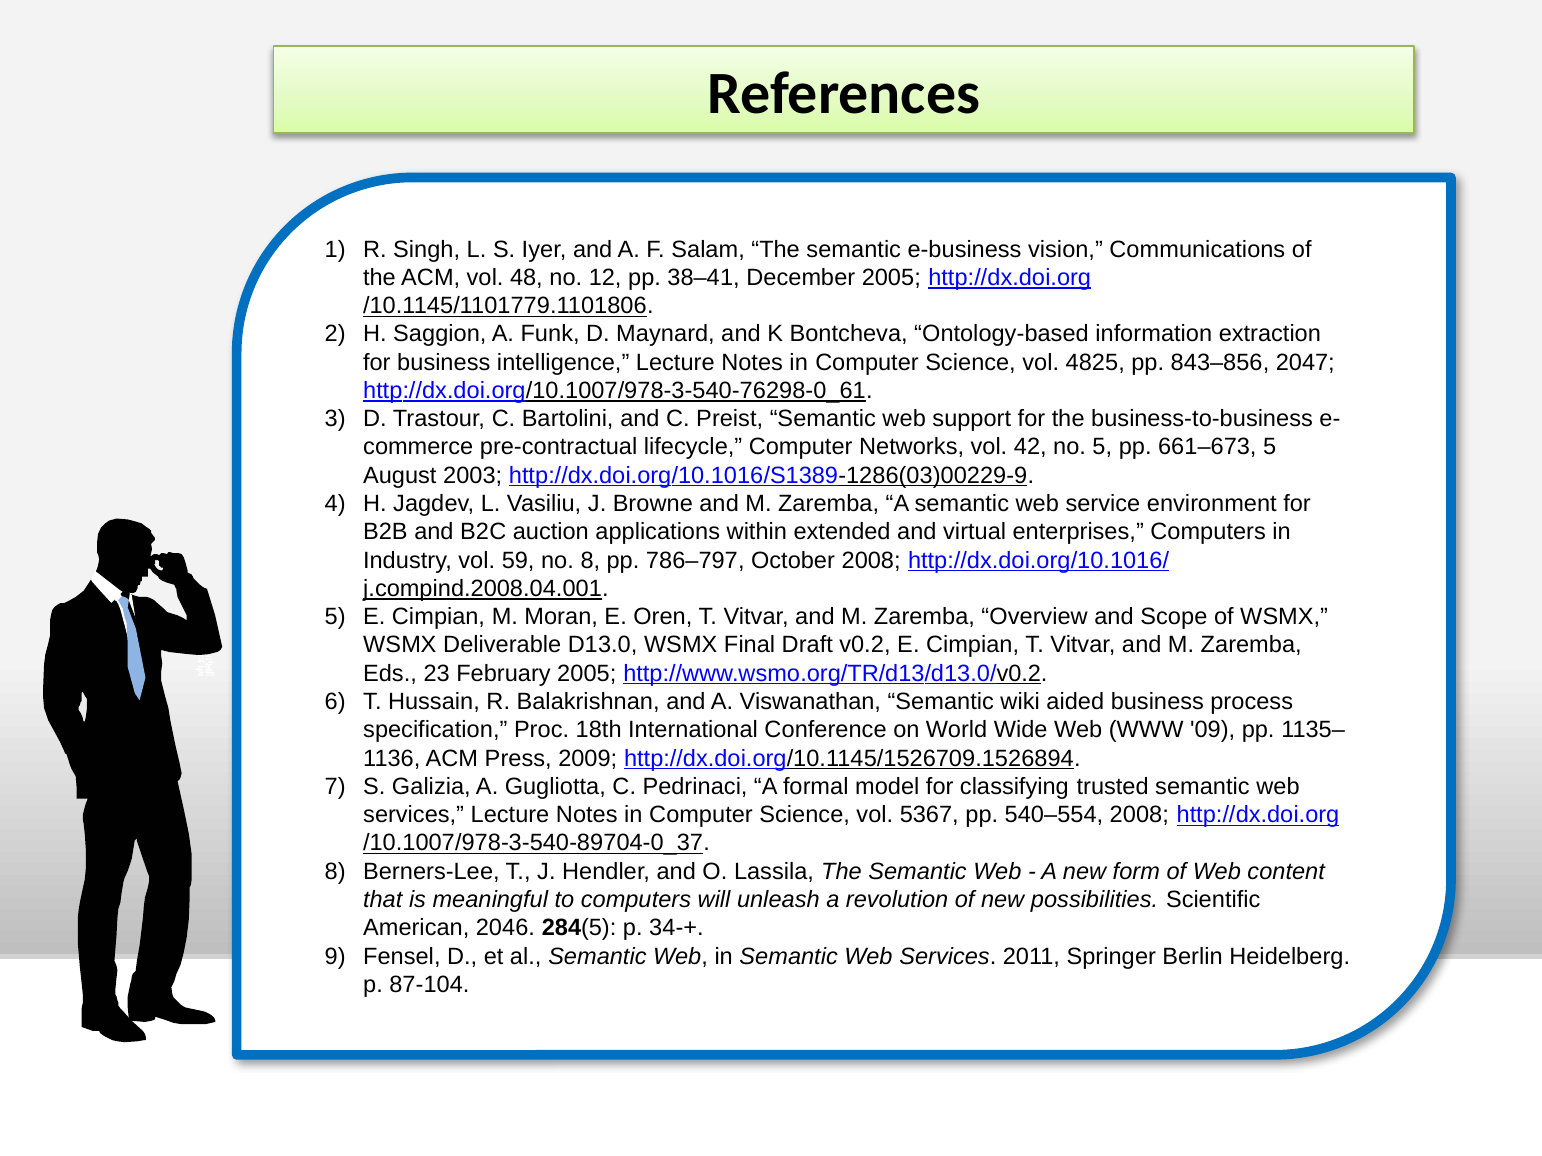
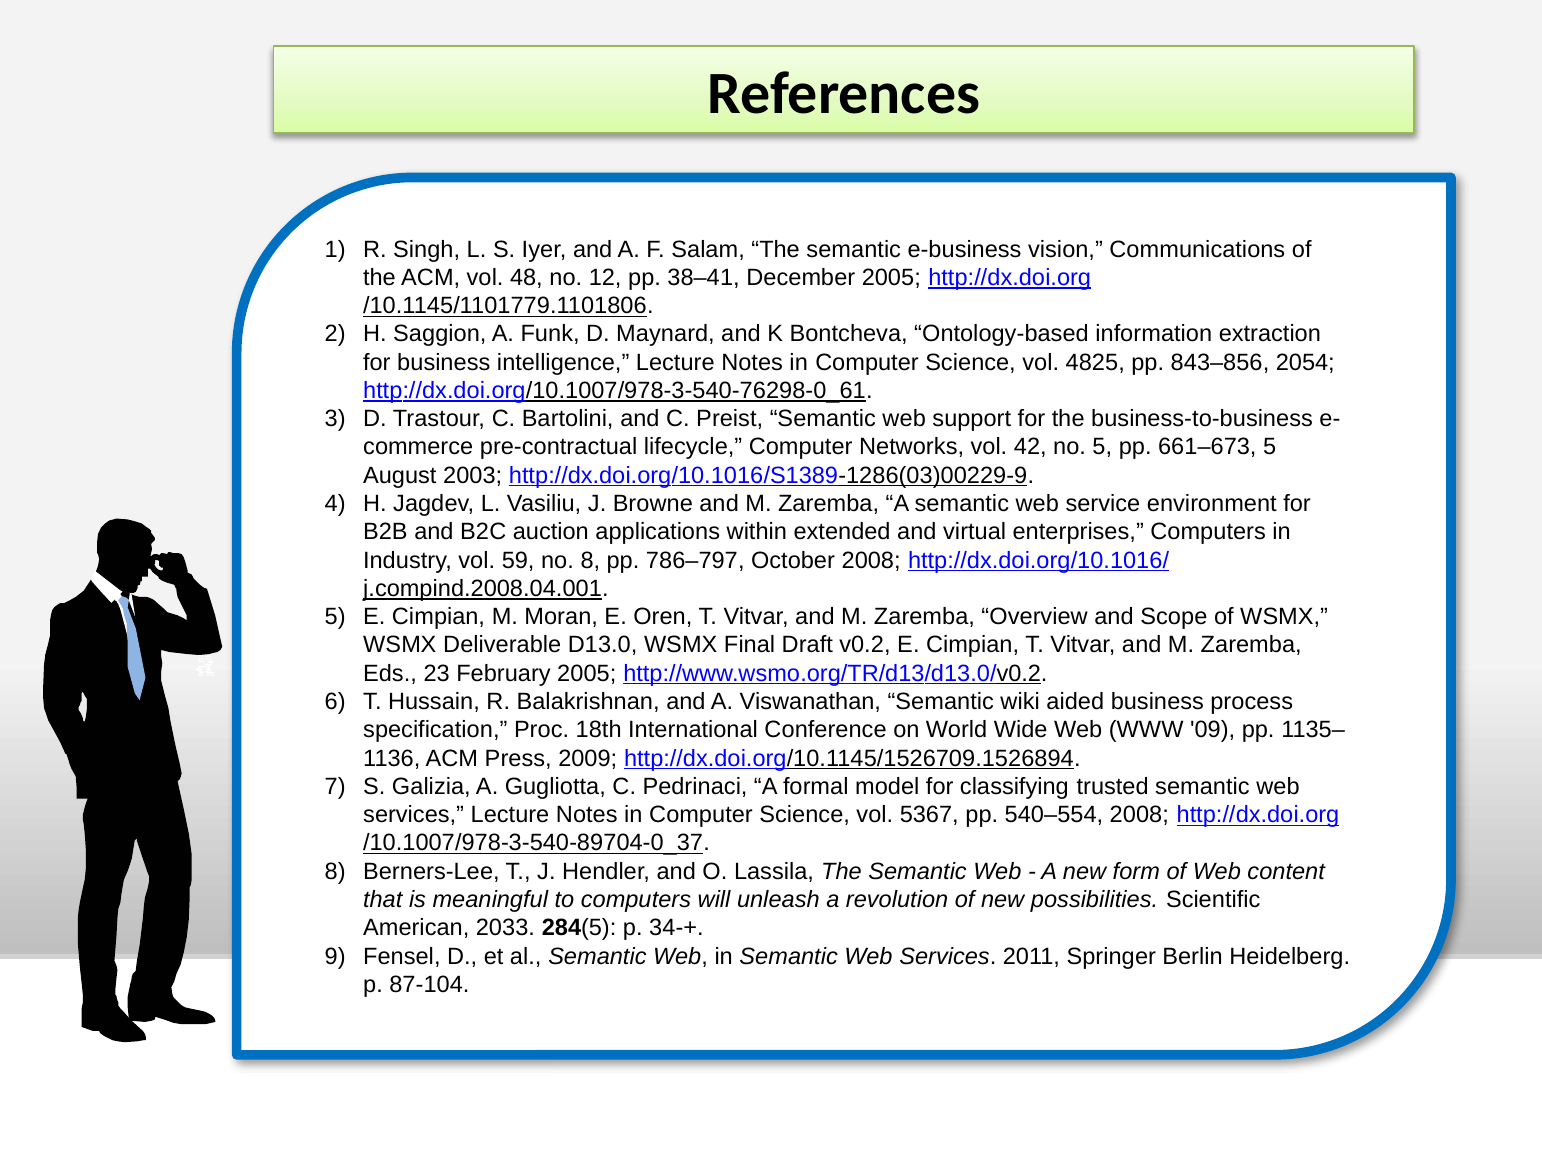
2047: 2047 -> 2054 (1305, 363)
2046: 2046 -> 2033 (505, 928)
